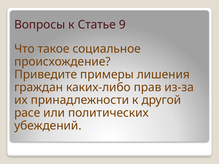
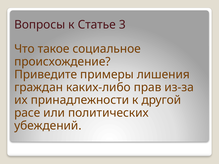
9: 9 -> 3 (122, 25)
